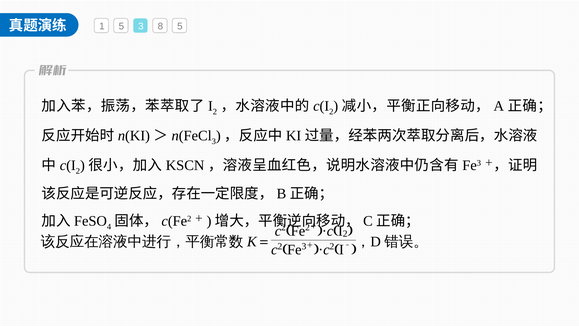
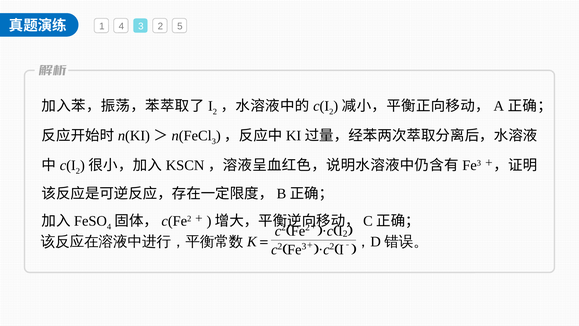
1 5: 5 -> 4 (121, 26)
3 8: 8 -> 2 (160, 26)
